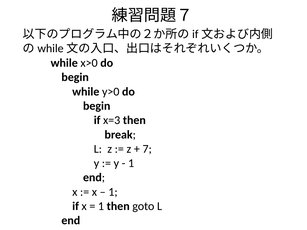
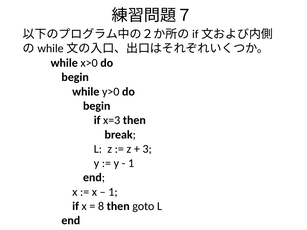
7: 7 -> 3 (147, 149)
1: 1 -> 8 (101, 206)
